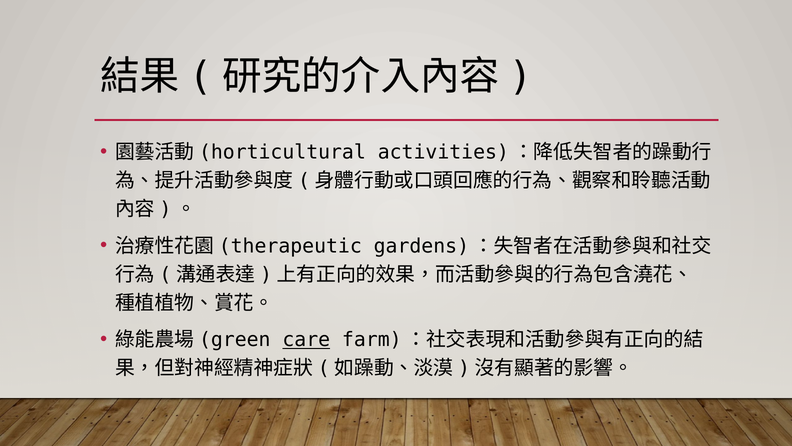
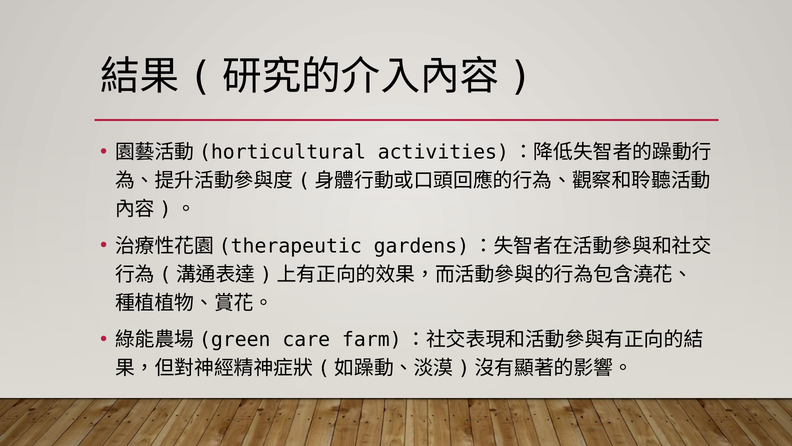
care underline: present -> none (306, 339)
